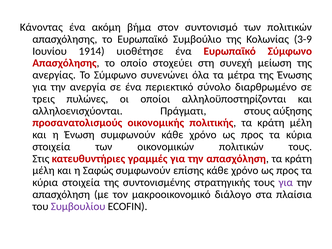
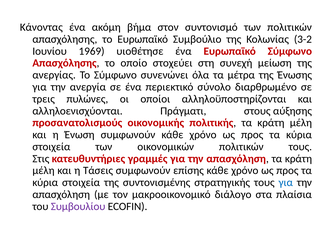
3-9: 3-9 -> 3-2 (303, 39)
1914: 1914 -> 1969 (92, 51)
Σαφώς: Σαφώς -> Τάσεις (98, 171)
για colour: purple -> blue (286, 183)
